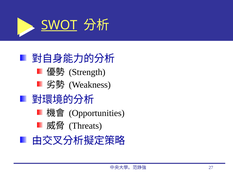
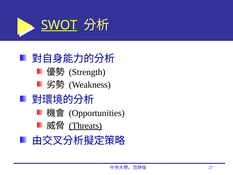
Threats underline: none -> present (85, 126)
